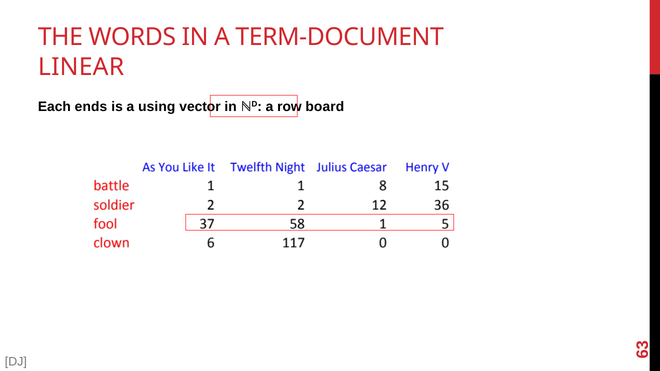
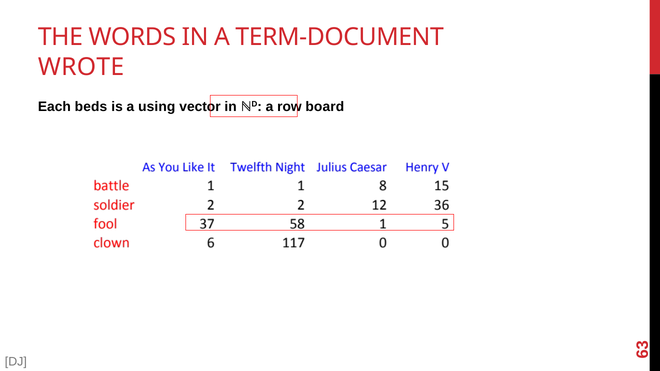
LINEAR: LINEAR -> WROTE (81, 67)
ends: ends -> beds (91, 107)
